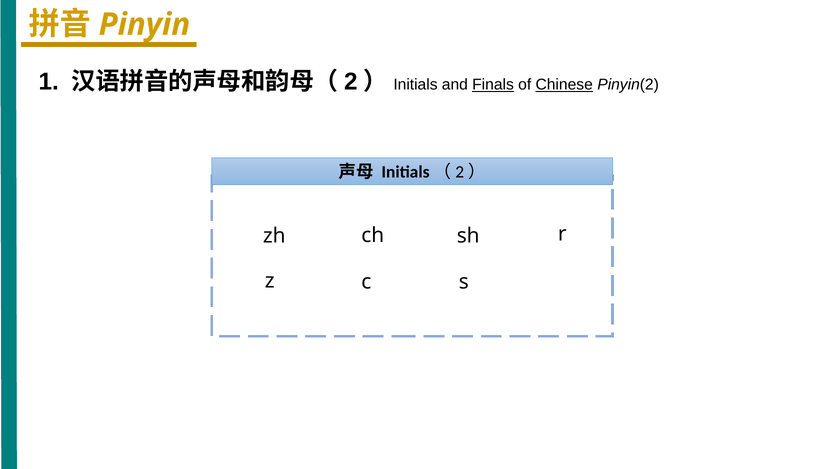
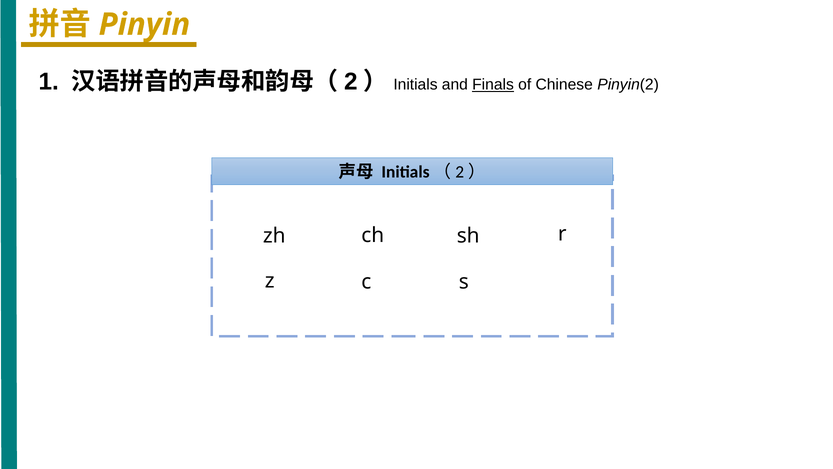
Chinese underline: present -> none (564, 85)
